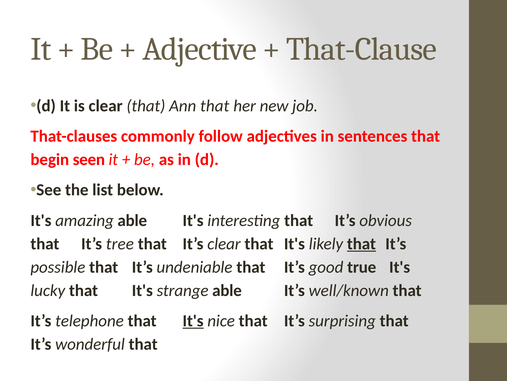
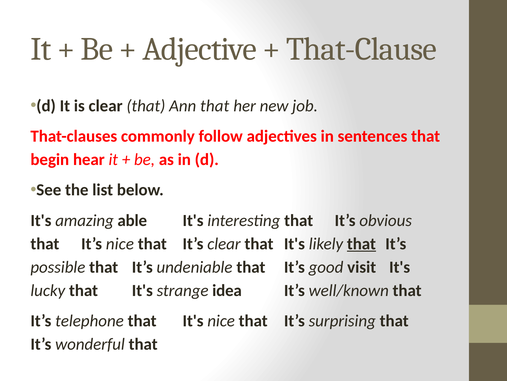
seen: seen -> hear (89, 159)
It’s tree: tree -> nice (120, 243)
true: true -> visit (362, 267)
strange able: able -> idea (227, 290)
It's underline: present -> none (193, 320)
